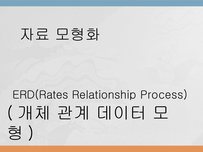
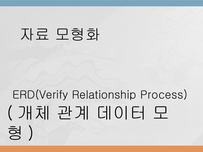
ERD(Rates: ERD(Rates -> ERD(Verify (40, 95)
